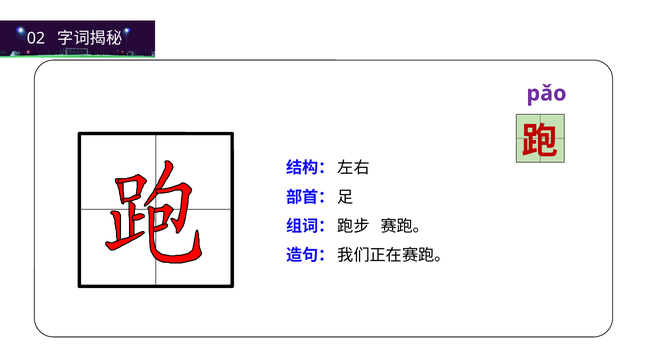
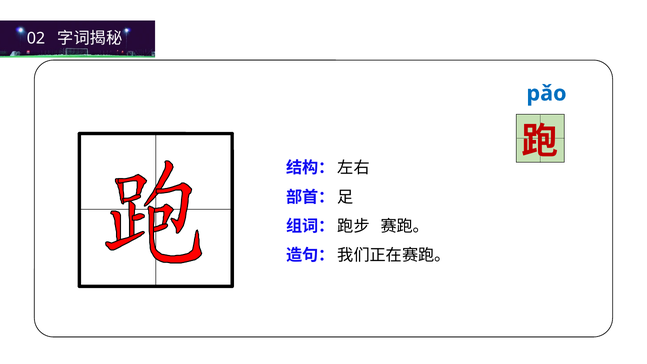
pǎo colour: purple -> blue (547, 93)
